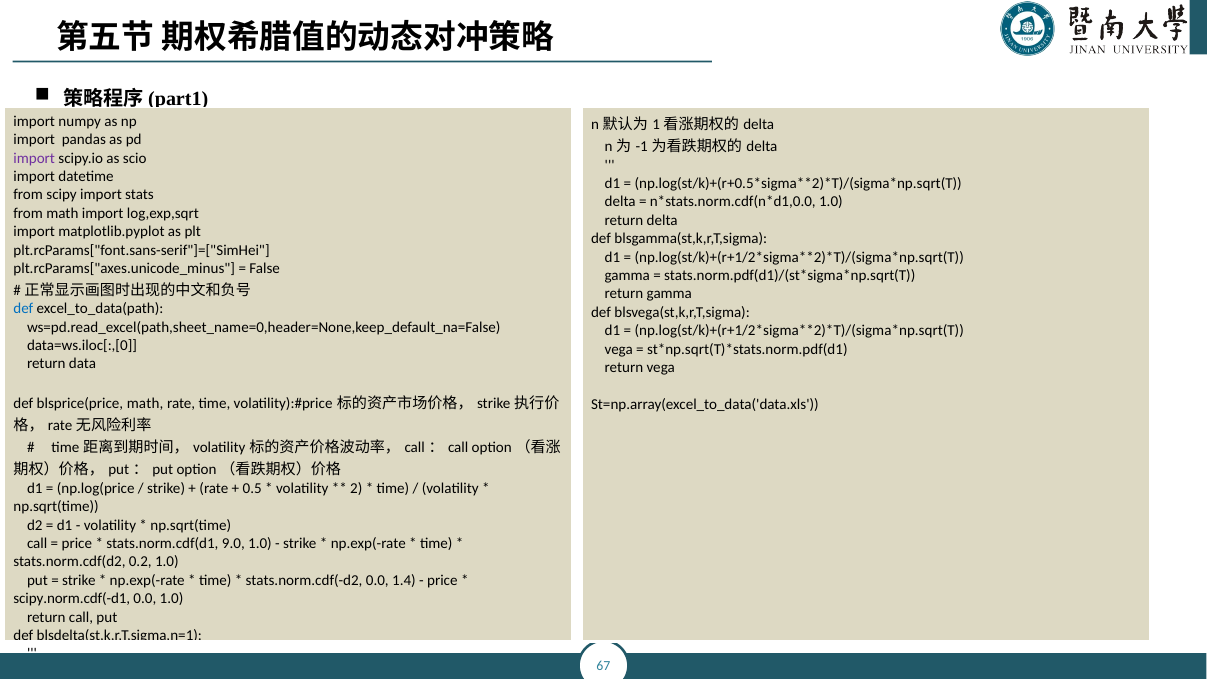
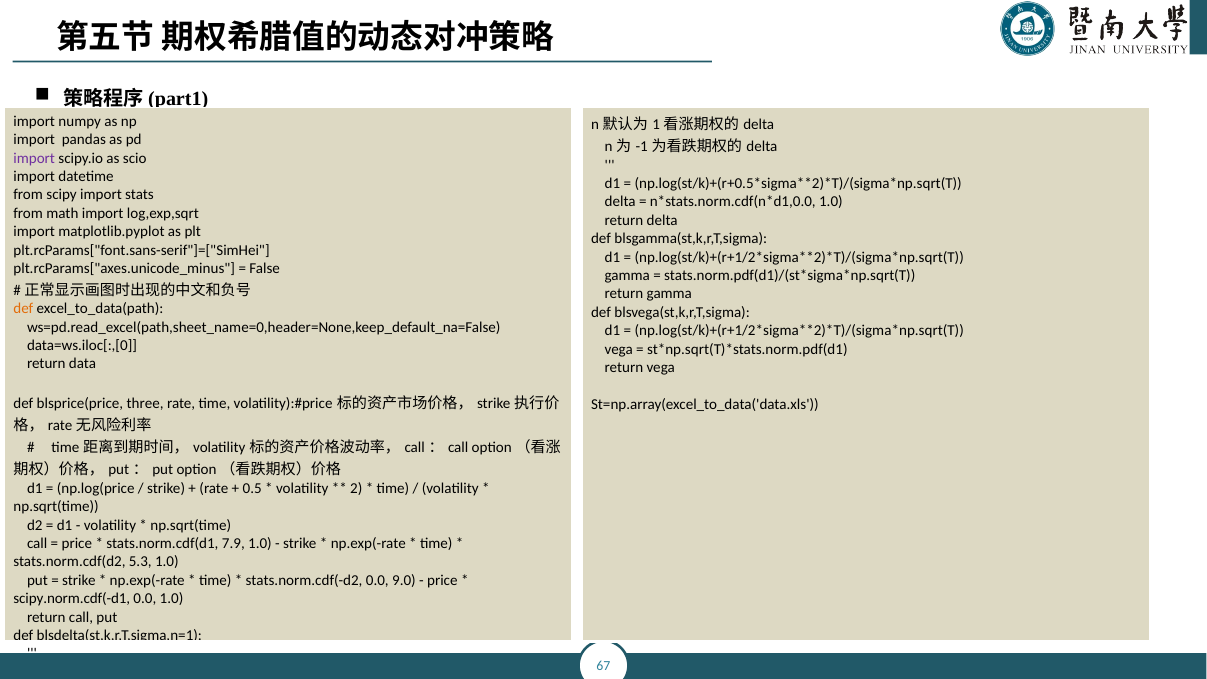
def colour: blue -> orange (23, 309)
blsprice(price math: math -> three (145, 404)
9.0: 9.0 -> 7.9 (233, 544)
0.2: 0.2 -> 5.3 (140, 562)
1.4: 1.4 -> 9.0 (404, 580)
